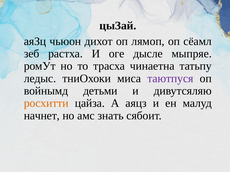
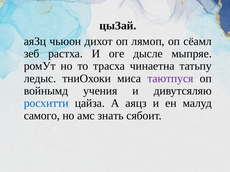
детьми: детьми -> учения (100, 91)
росхитти colour: orange -> blue (46, 103)
начнет: начнет -> самого (42, 116)
